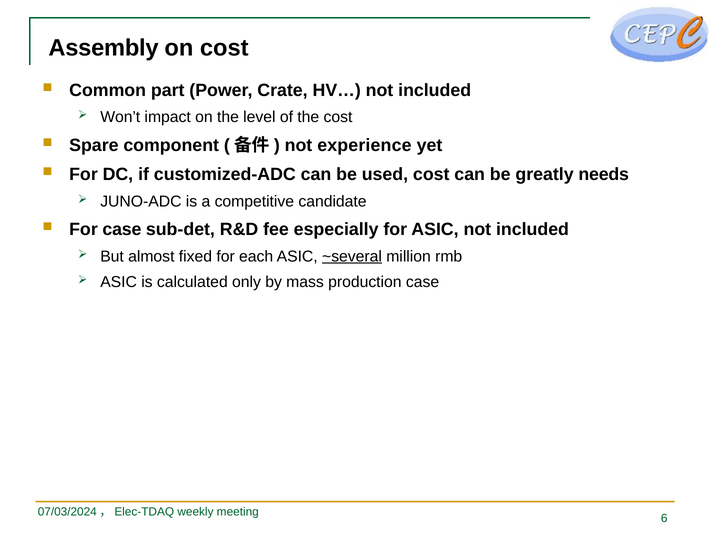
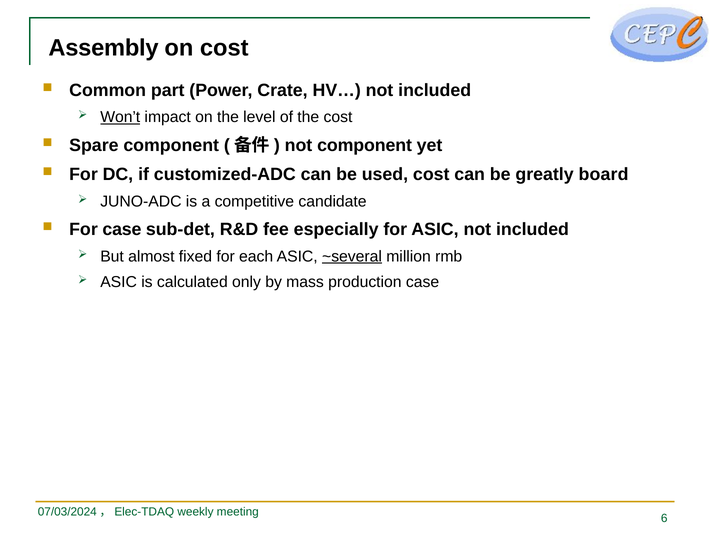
Won’t underline: none -> present (120, 117)
not experience: experience -> component (365, 145)
needs: needs -> board (604, 174)
